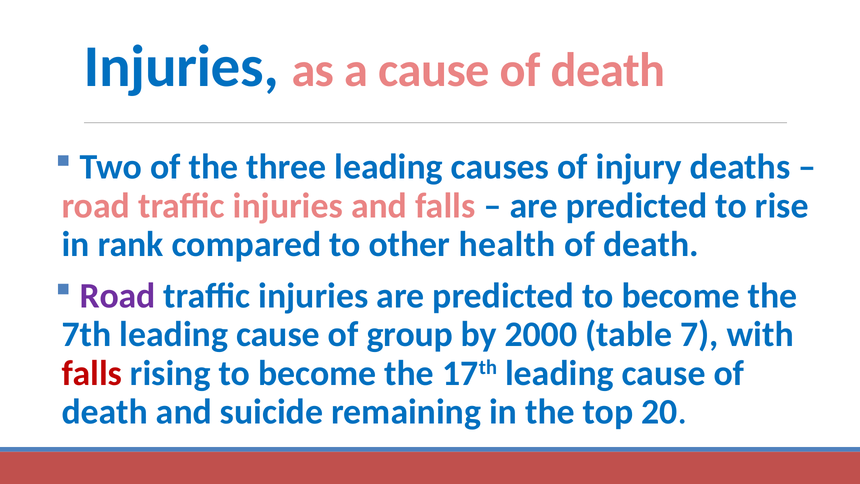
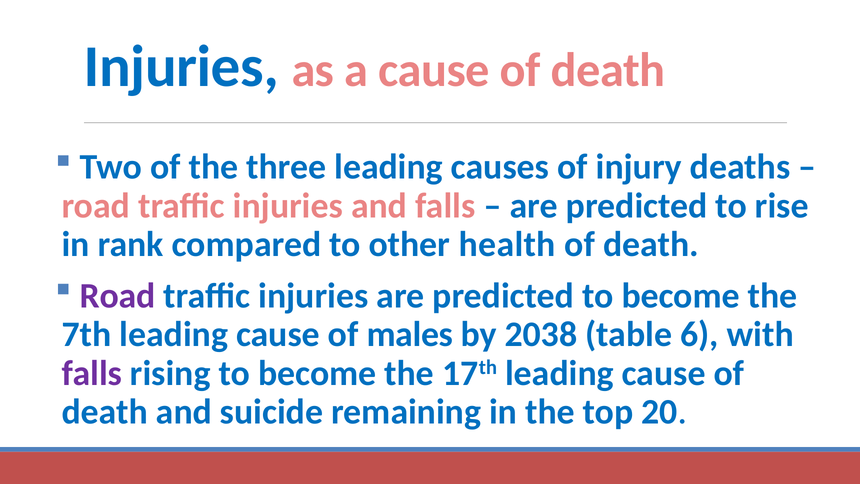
group: group -> males (410, 334)
2000: 2000 -> 2038 (541, 334)
7: 7 -> 6 (699, 334)
falls colour: red -> purple (92, 373)
